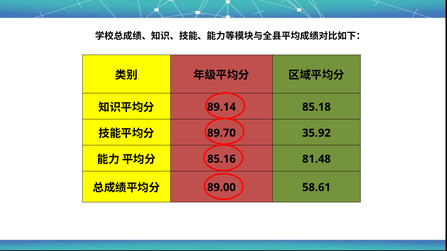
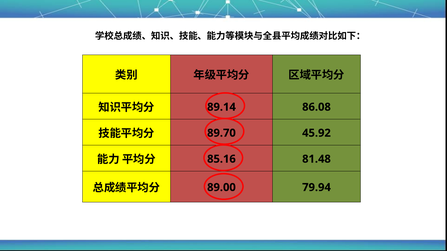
85.18: 85.18 -> 86.08 (316, 107)
35.92: 35.92 -> 45.92 (316, 133)
58.61: 58.61 -> 79.94 (316, 188)
